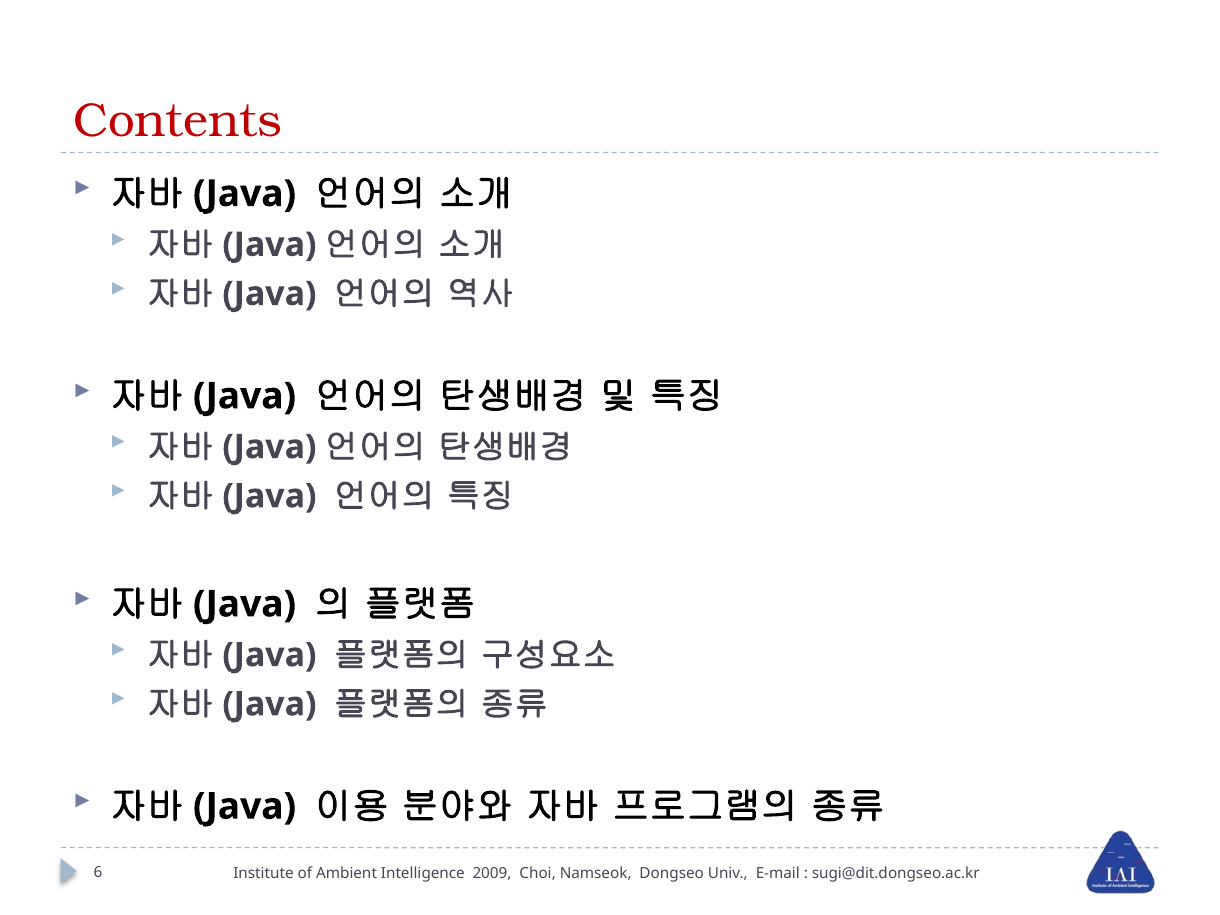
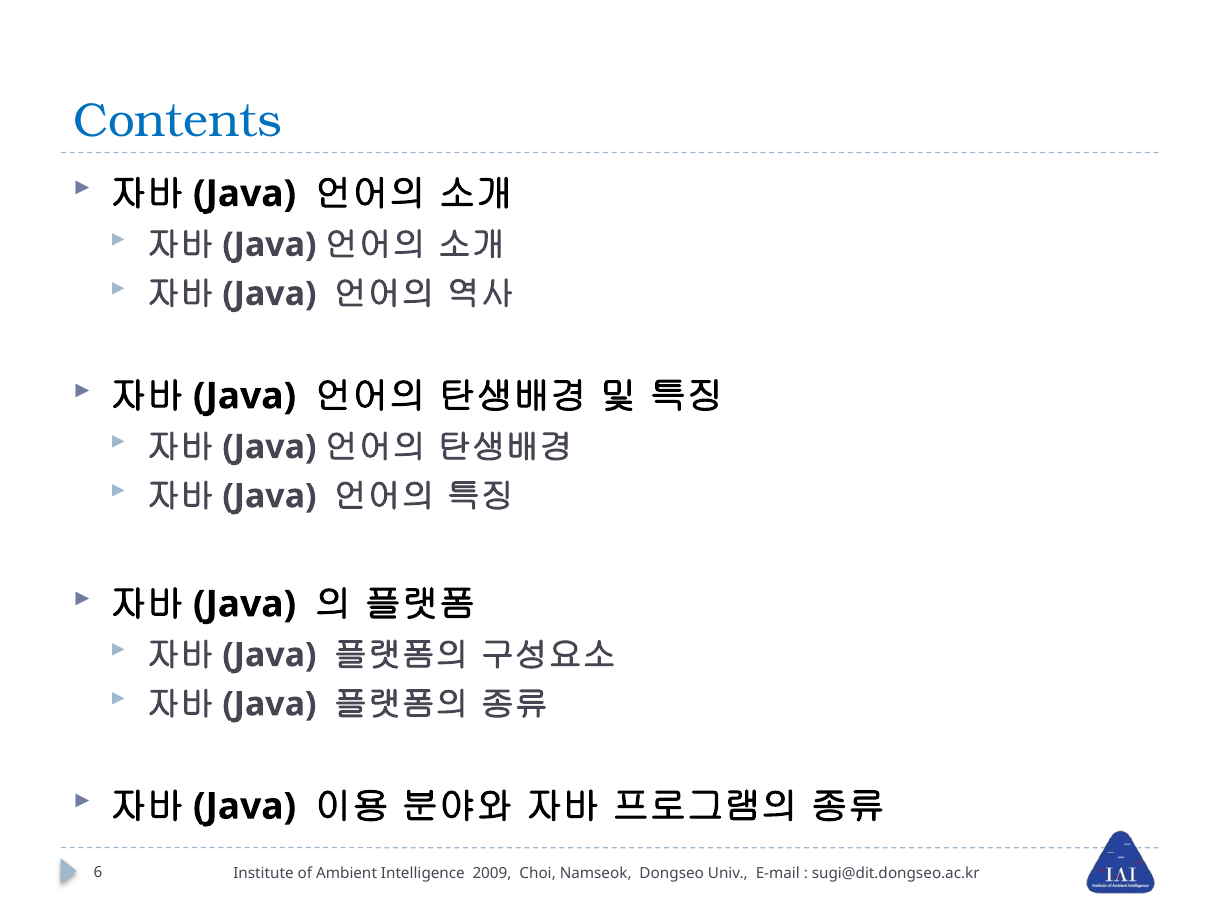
Contents colour: red -> blue (178, 121)
